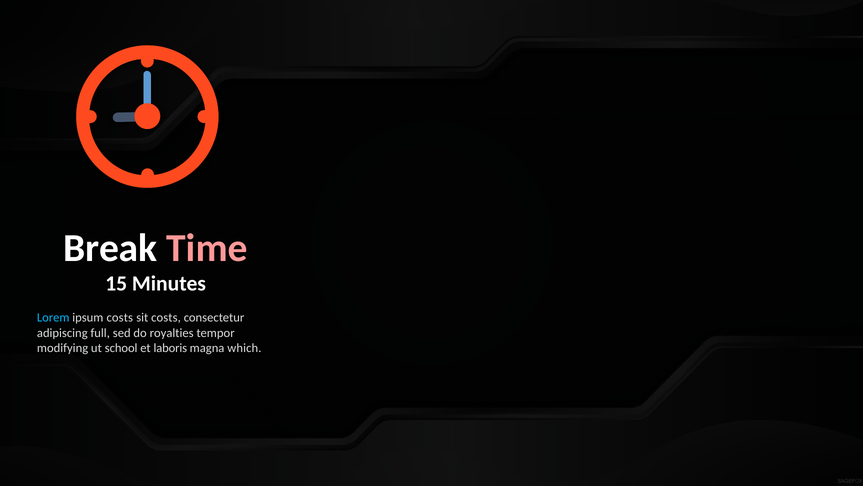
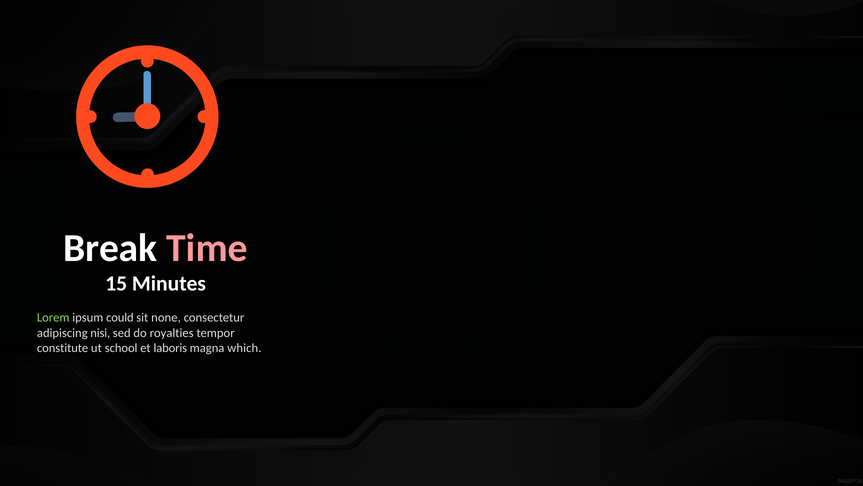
Lorem colour: light blue -> light green (53, 317)
ipsum costs: costs -> could (120, 317)
sit costs: costs -> none (166, 317)
full: full -> nisi (100, 332)
modifying: modifying -> constitute (63, 348)
